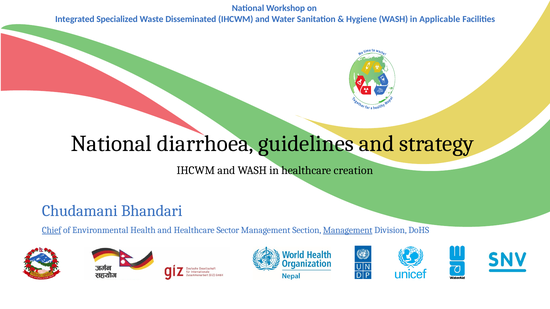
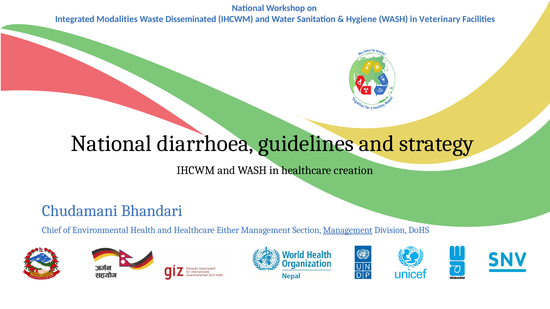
Specialized: Specialized -> Modalities (117, 19)
Applicable: Applicable -> Veterinary (440, 19)
Chief underline: present -> none (52, 230)
Sector: Sector -> Either (228, 230)
